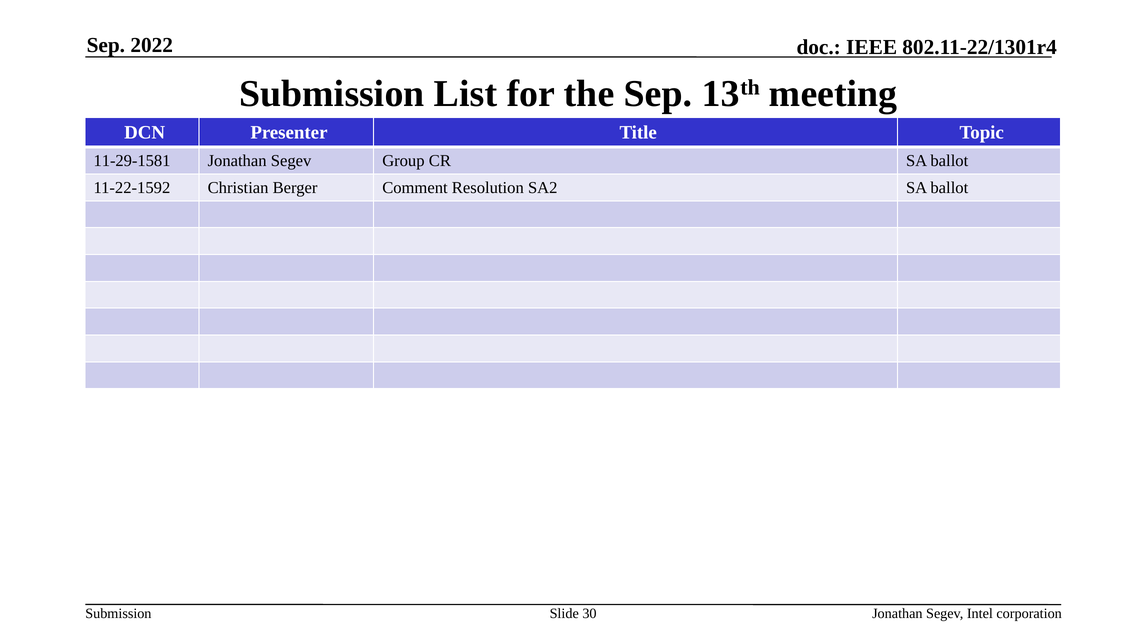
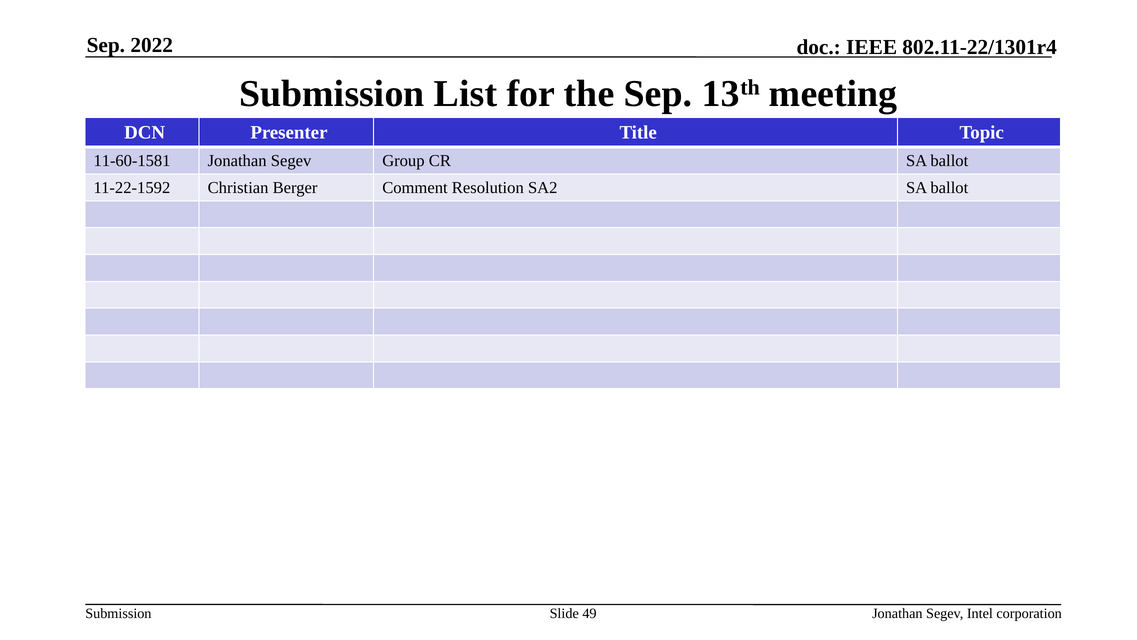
11-29-1581: 11-29-1581 -> 11-60-1581 (132, 161)
30: 30 -> 49 (589, 613)
